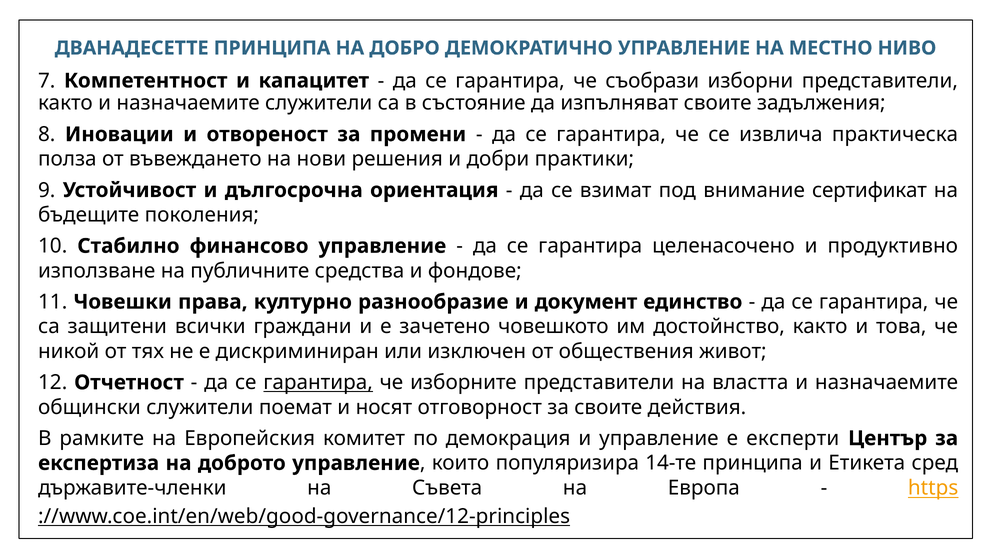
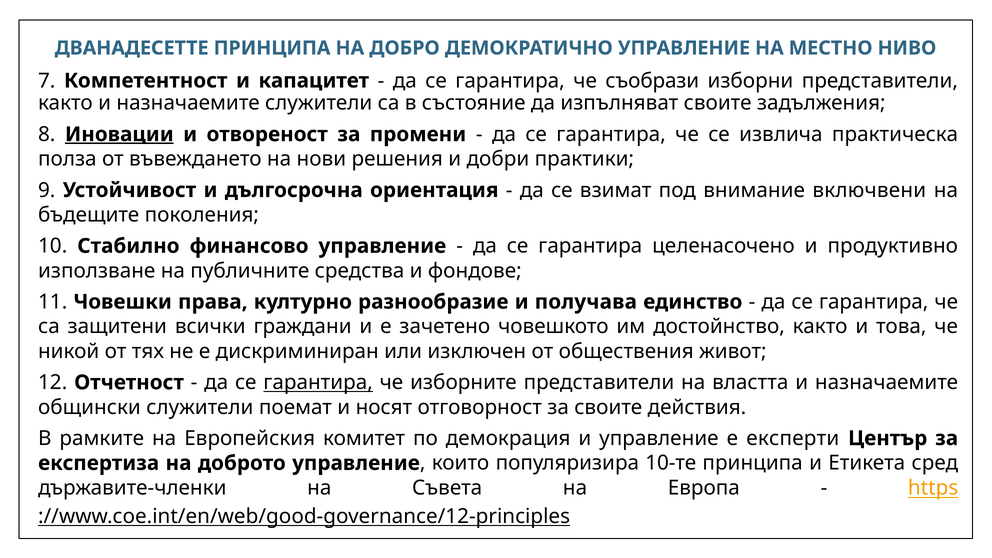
Иновации underline: none -> present (119, 134)
сертификат: сертификат -> включвени (869, 190)
документ: документ -> получава (586, 302)
14-те: 14-те -> 10-те (671, 463)
